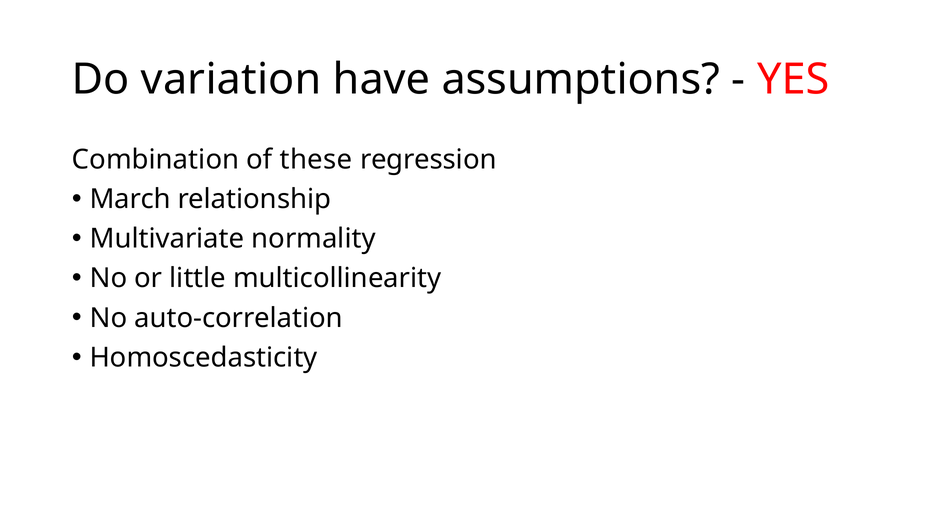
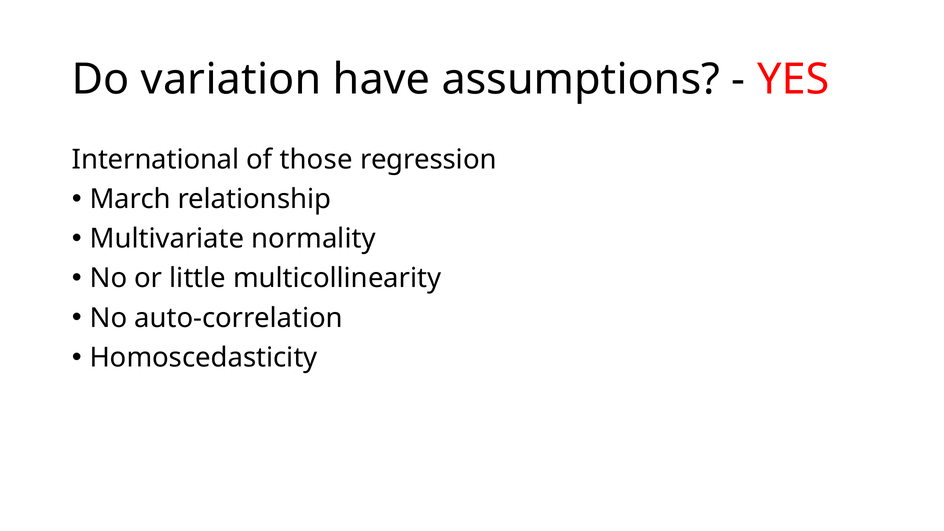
Combination: Combination -> International (156, 160)
these: these -> those (316, 160)
